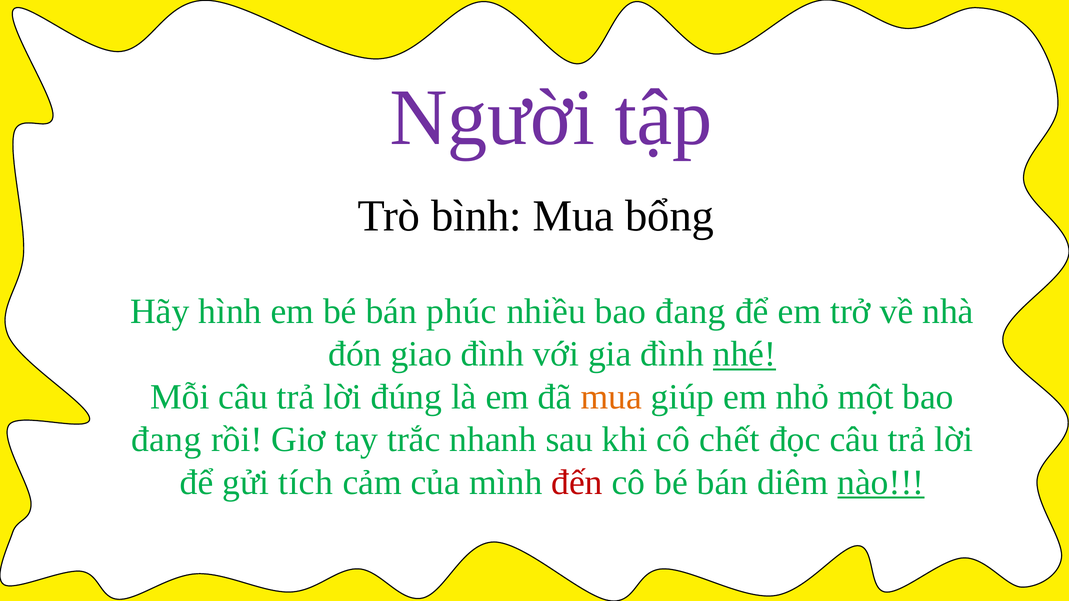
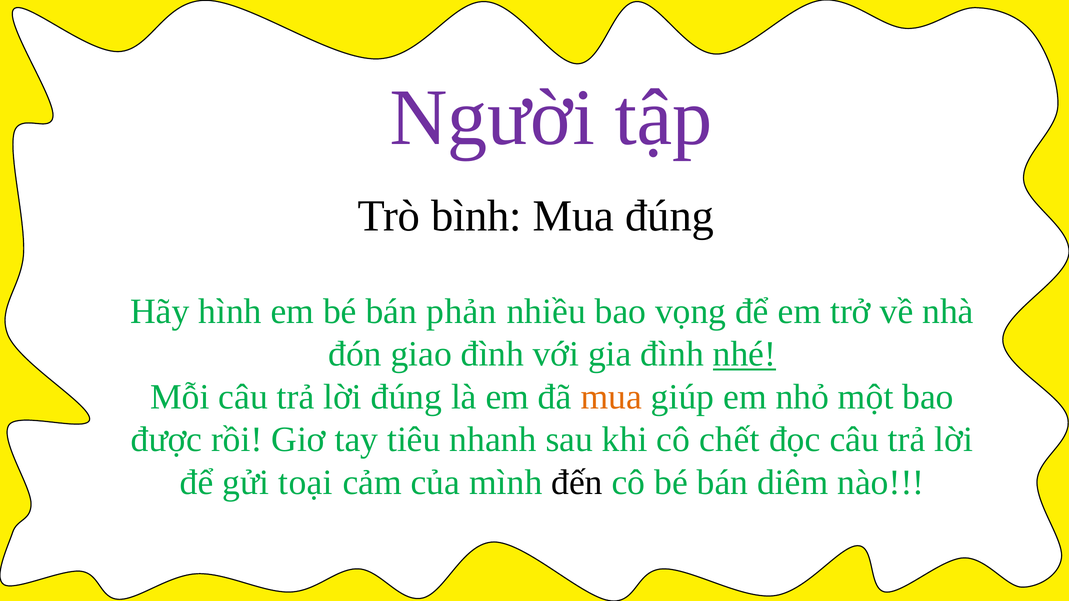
Mua bổng: bổng -> đúng (670, 216)
phúc: phúc -> phản (462, 311)
nhiều bao đang: đang -> vọng (691, 311)
đang: đang -> được (167, 440)
trắc: trắc -> tiêu (414, 440)
tích: tích -> toại (306, 483)
đến colour: red -> black (577, 483)
nào underline: present -> none (881, 483)
